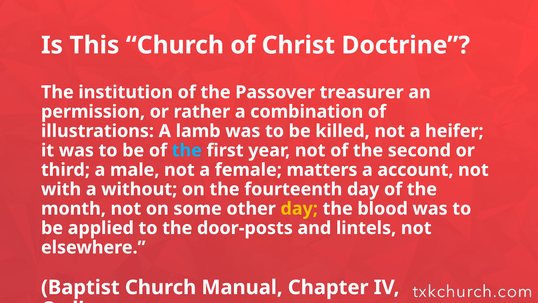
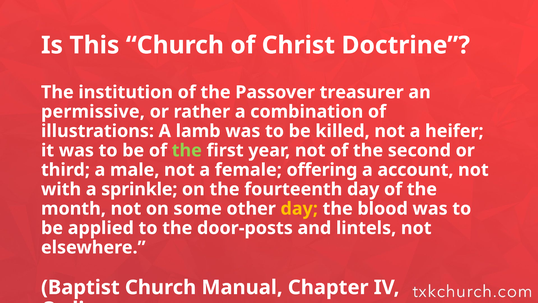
permission: permission -> permissive (93, 112)
the colour: light blue -> light green (187, 150)
matters: matters -> offering (322, 170)
without: without -> sprinkle (139, 189)
